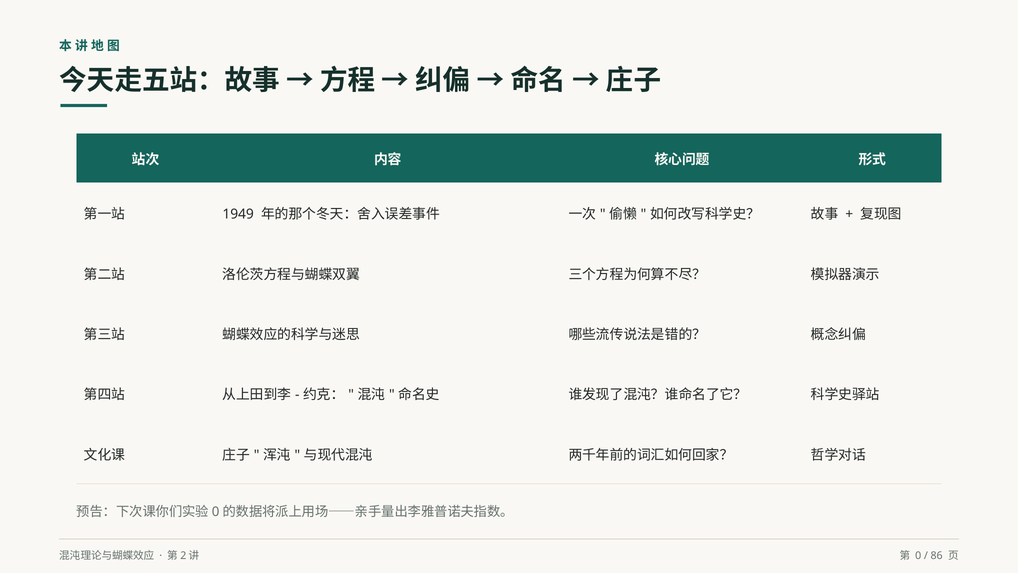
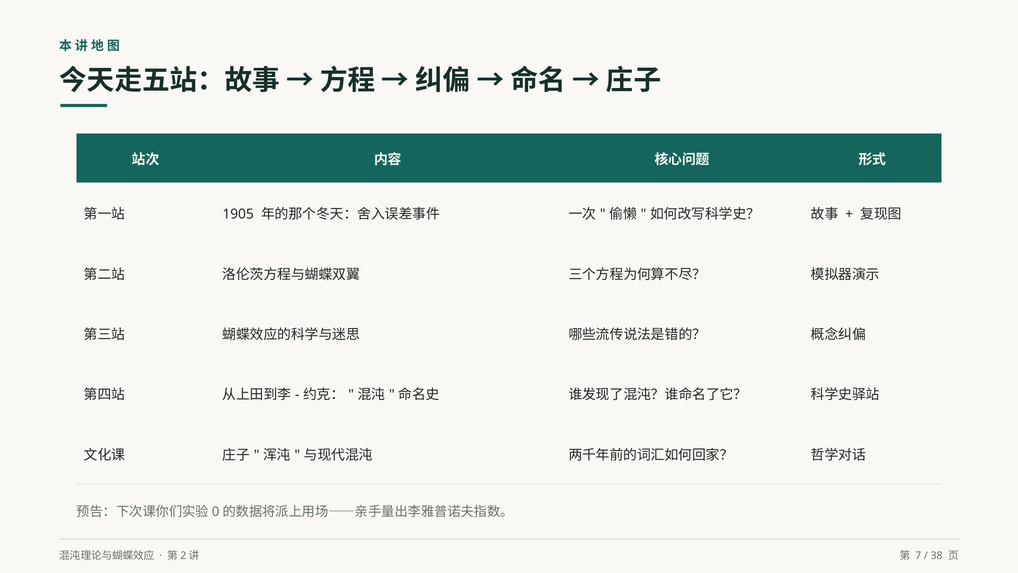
1949: 1949 -> 1905 (238, 214)
0: 0 -> 7 (918, 556)
86: 86 -> 38 (937, 556)
